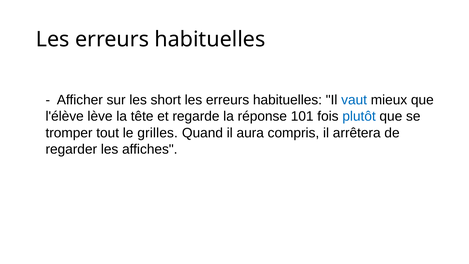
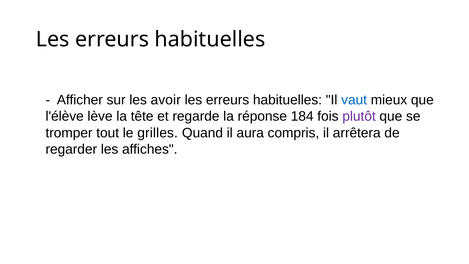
short: short -> avoir (166, 100)
101: 101 -> 184 (302, 116)
plutôt colour: blue -> purple (359, 116)
